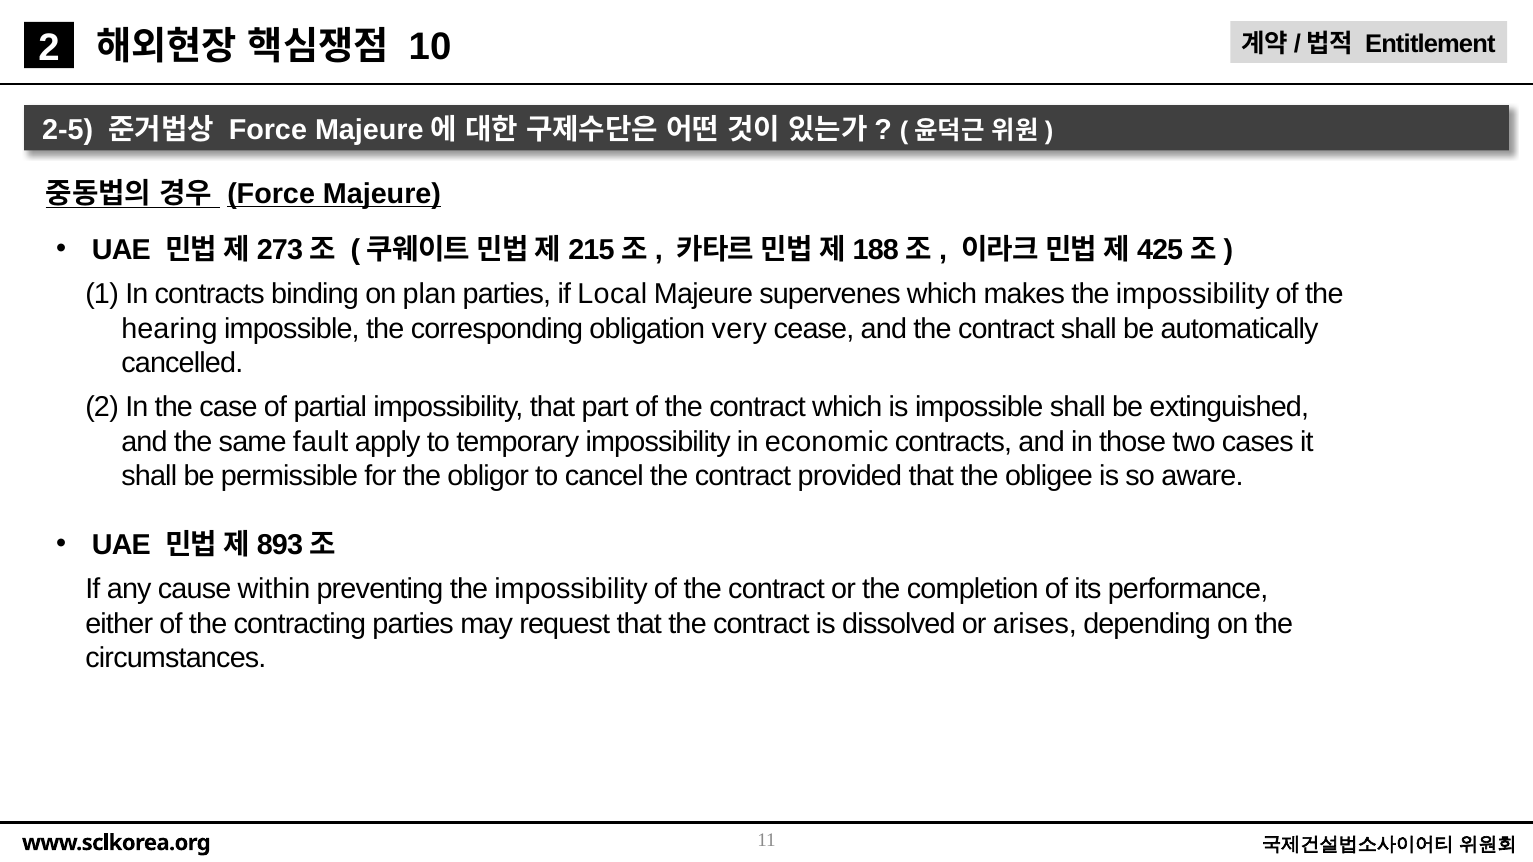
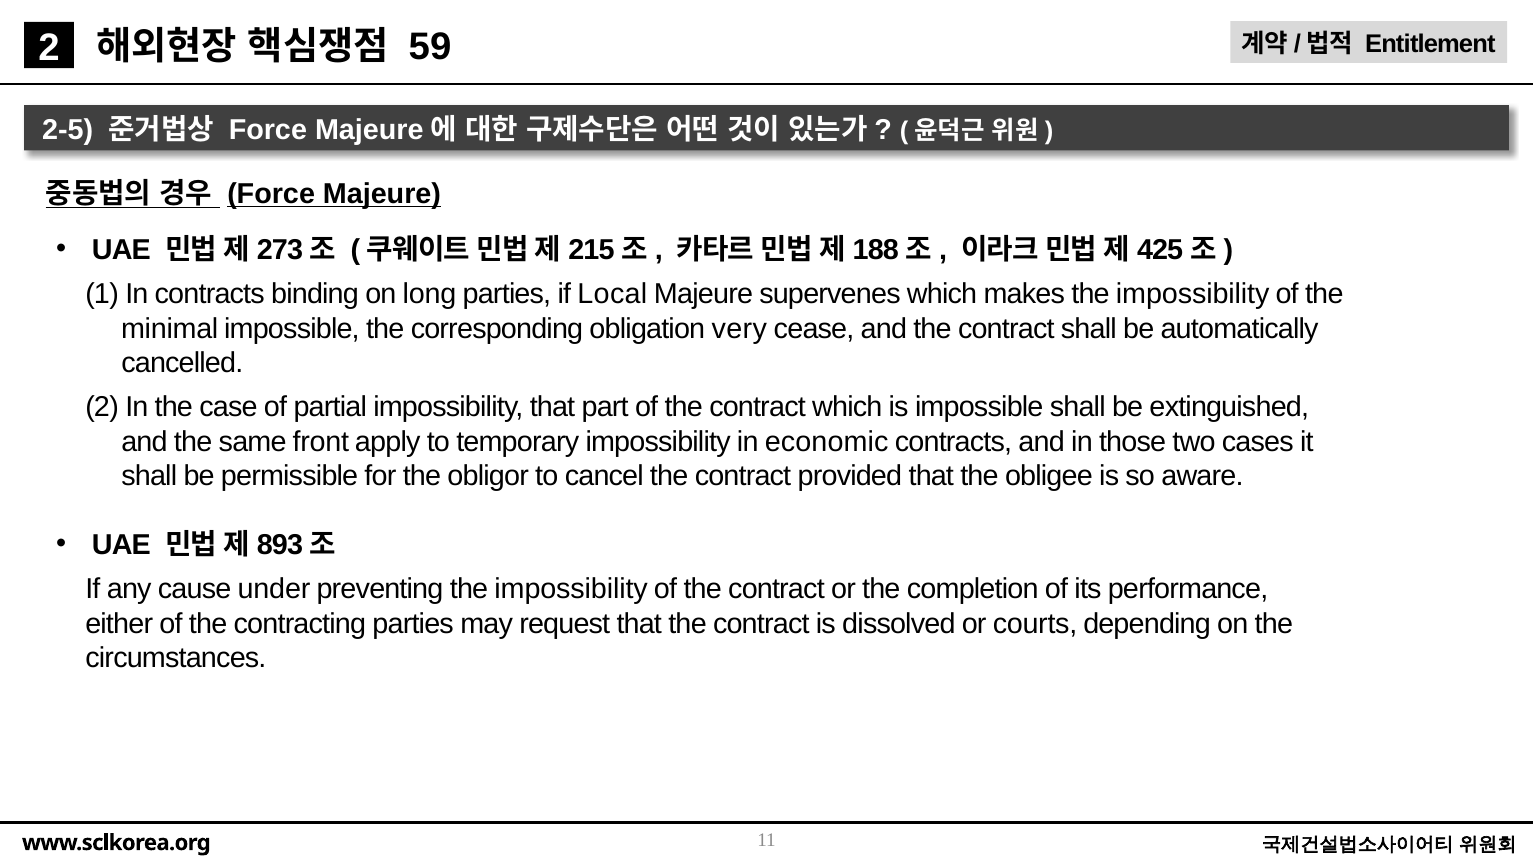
10: 10 -> 59 (430, 47)
plan: plan -> long (430, 294)
hearing: hearing -> minimal (170, 329)
fault: fault -> front (321, 442)
within: within -> under (274, 589)
arises: arises -> courts (1035, 624)
